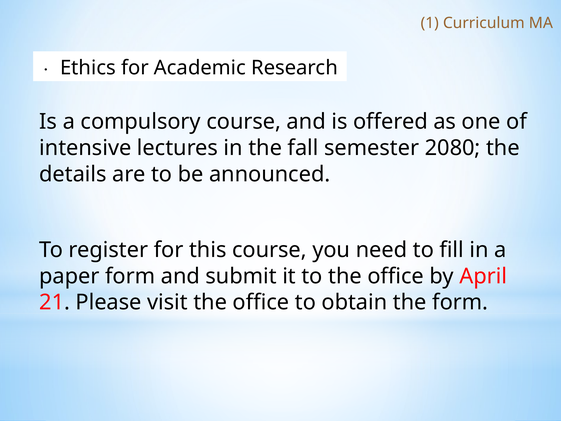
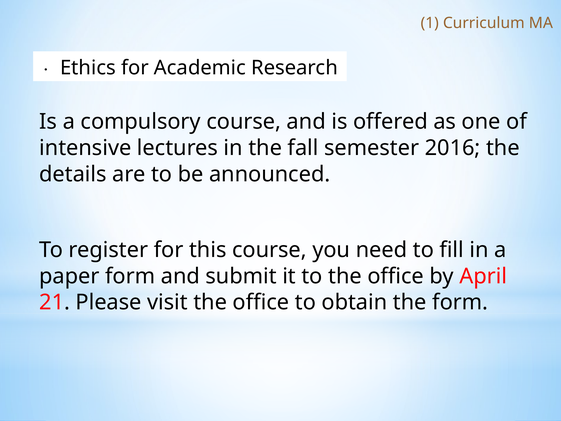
2080: 2080 -> 2016 (453, 148)
